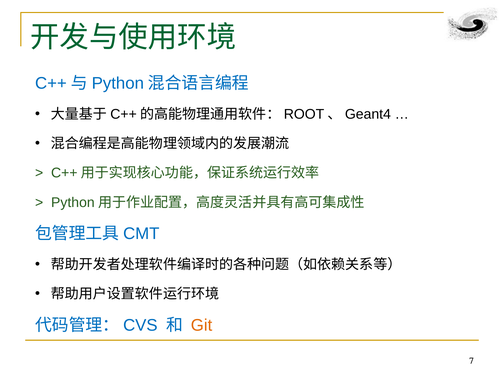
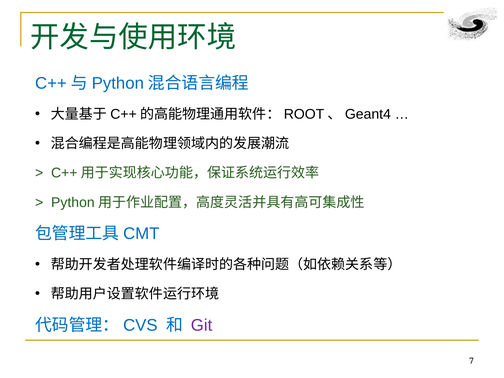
Git colour: orange -> purple (202, 325)
